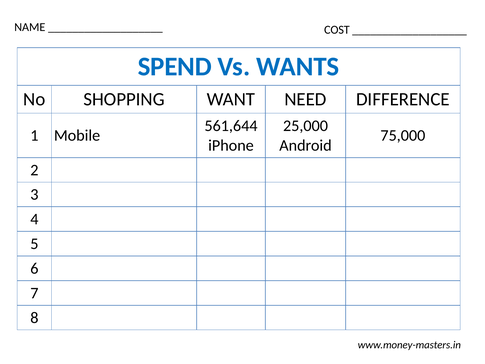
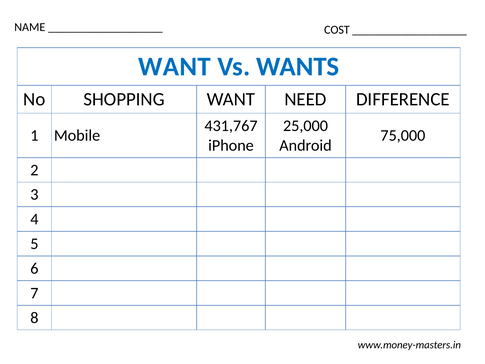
SPEND: SPEND -> WANT (175, 67)
561,644: 561,644 -> 431,767 (231, 126)
